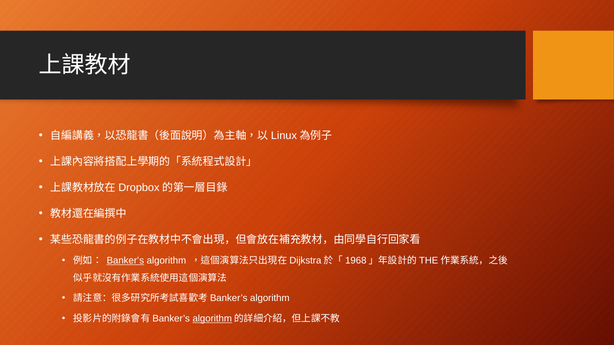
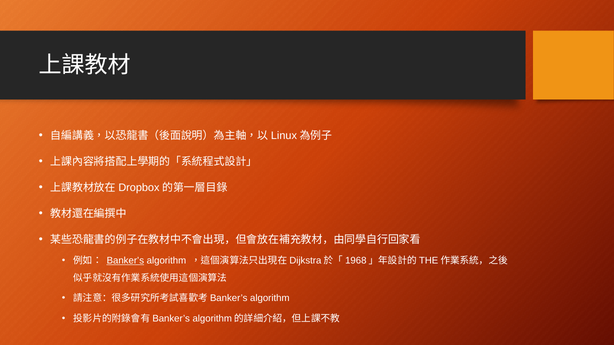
algorithm underline: present -> none (212, 319)
